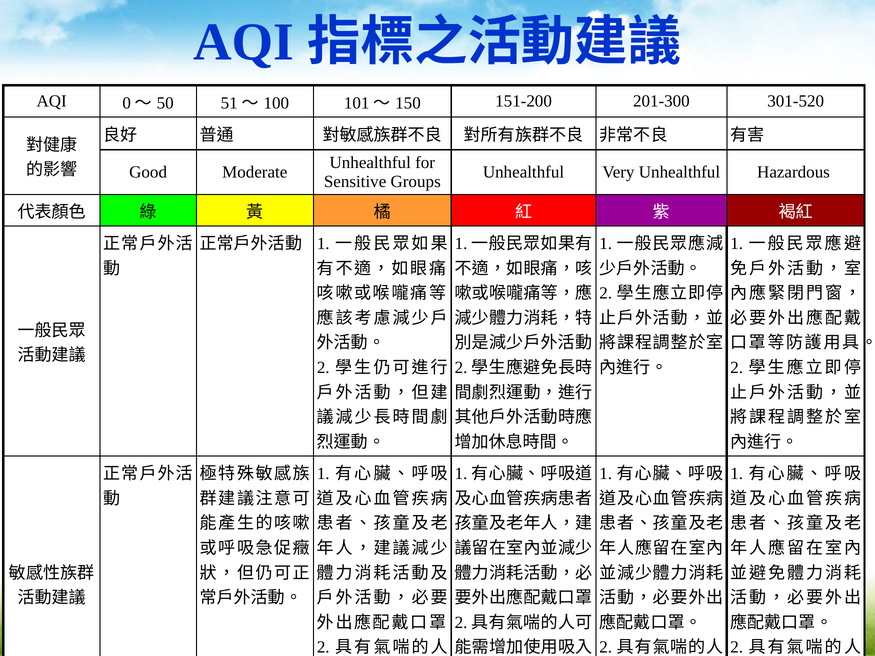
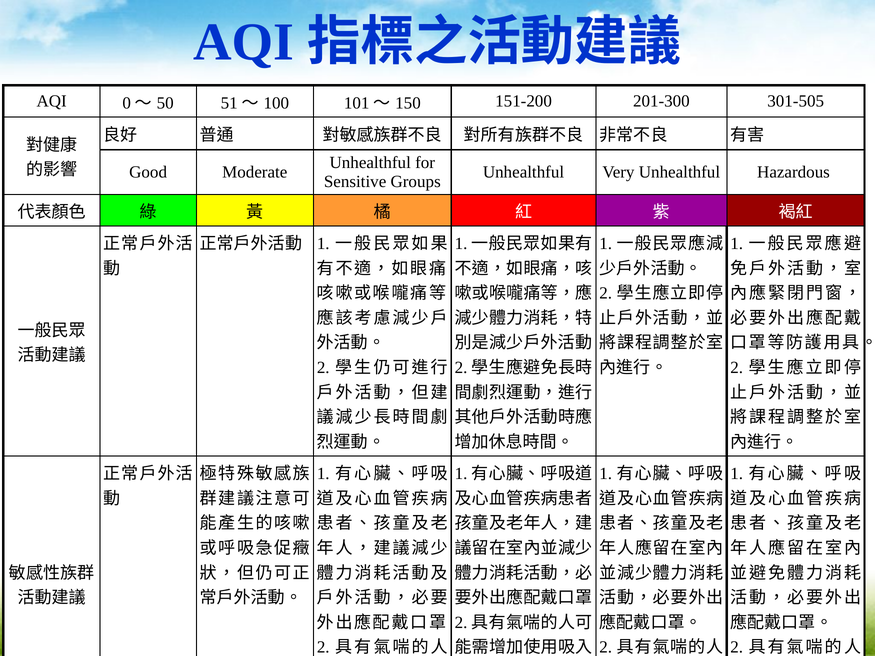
301-520: 301-520 -> 301-505 (796, 101)
